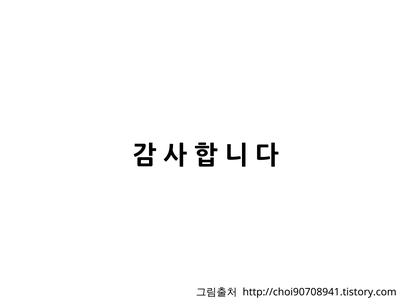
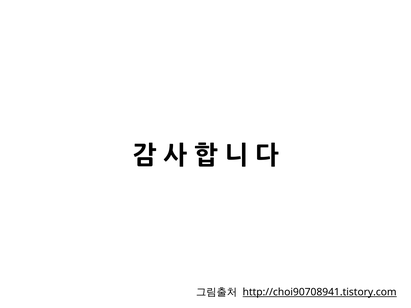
http://choi90708941.tistory.com underline: none -> present (320, 292)
